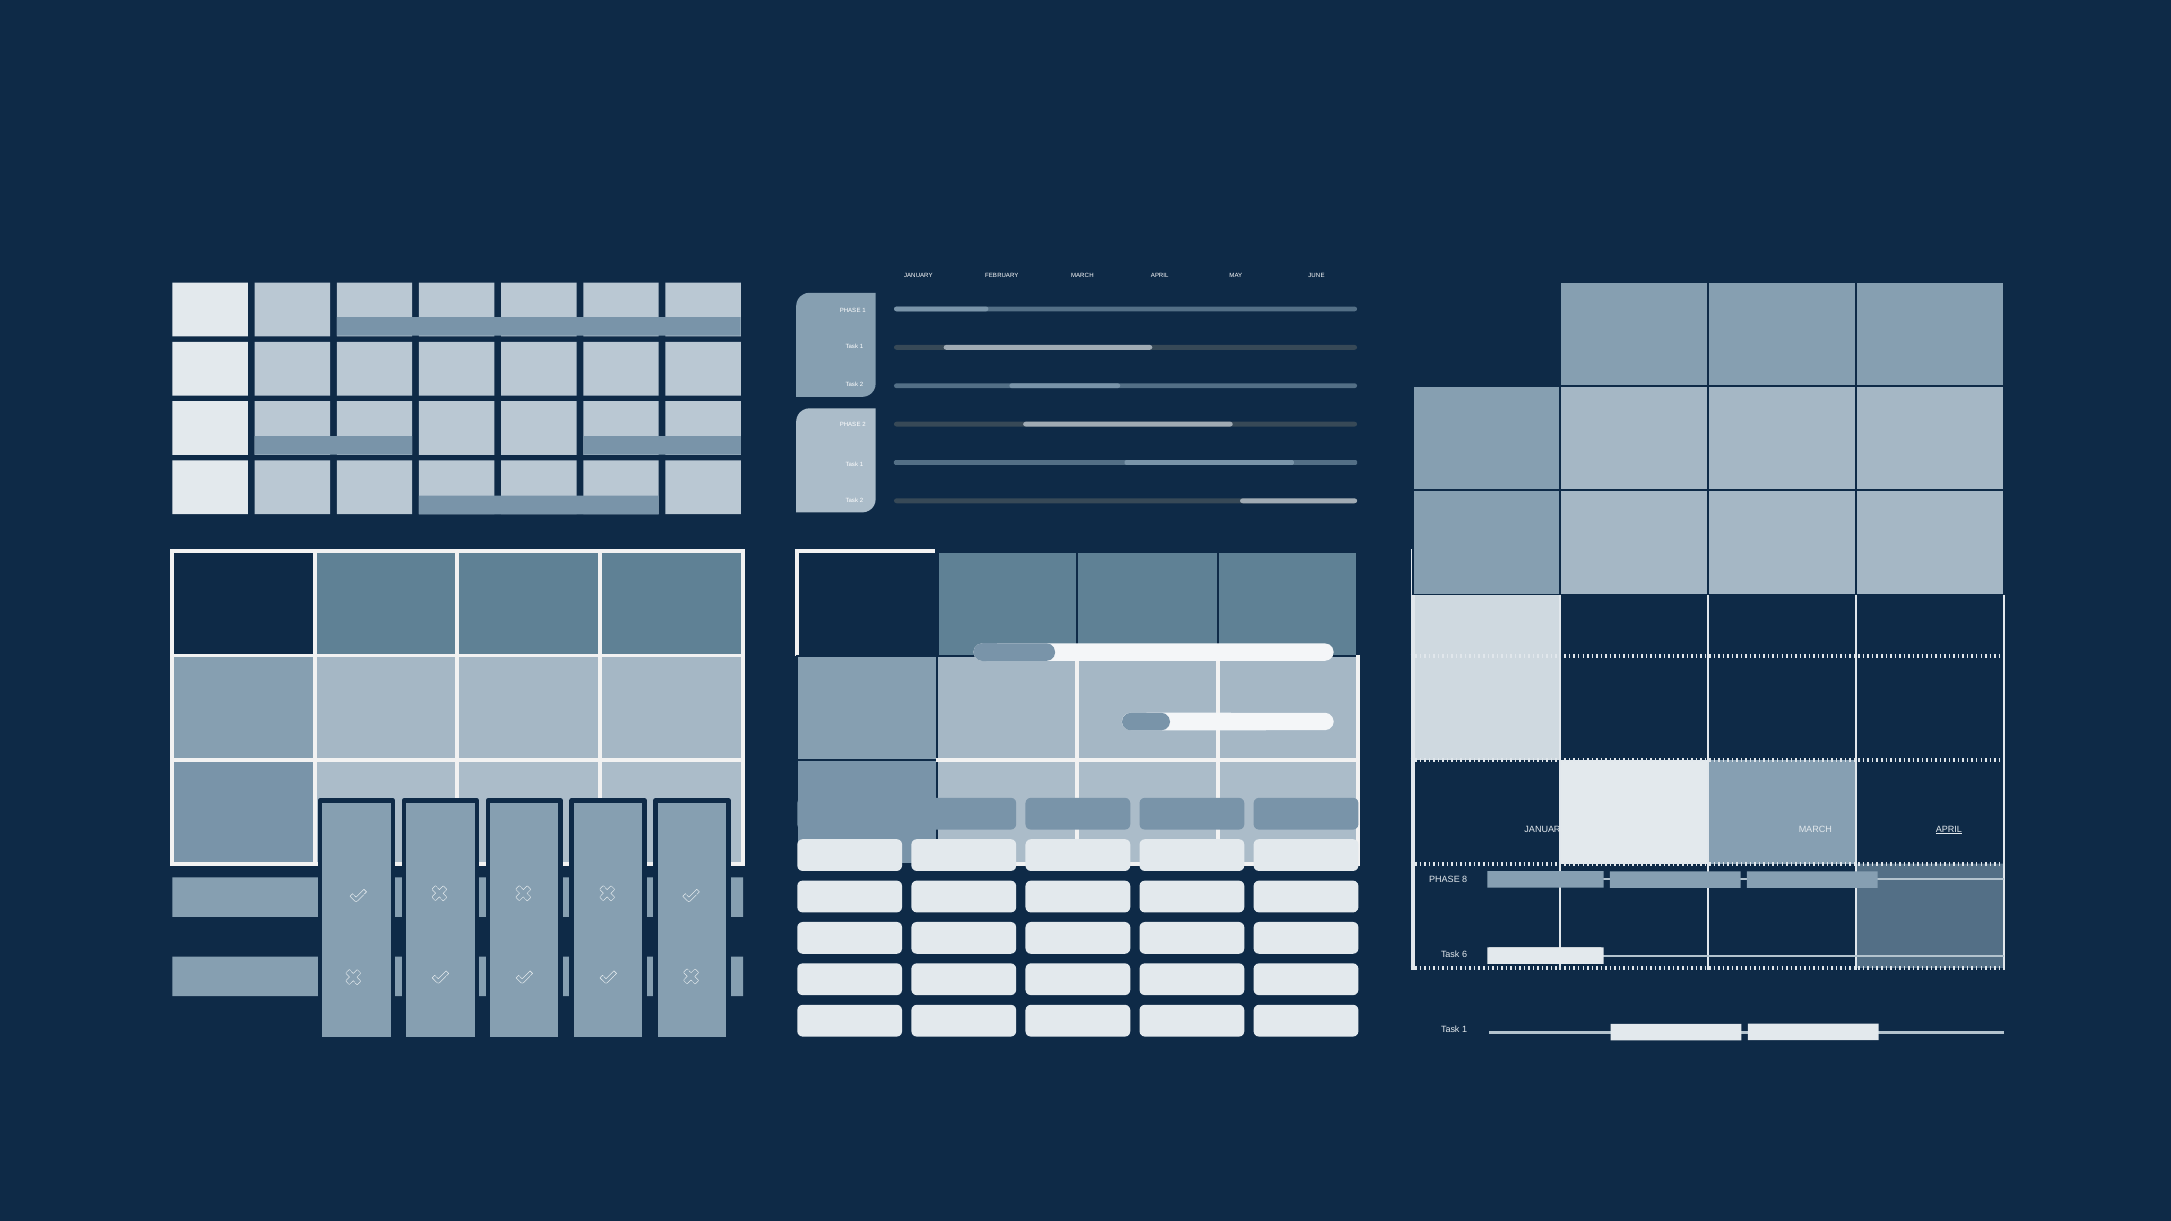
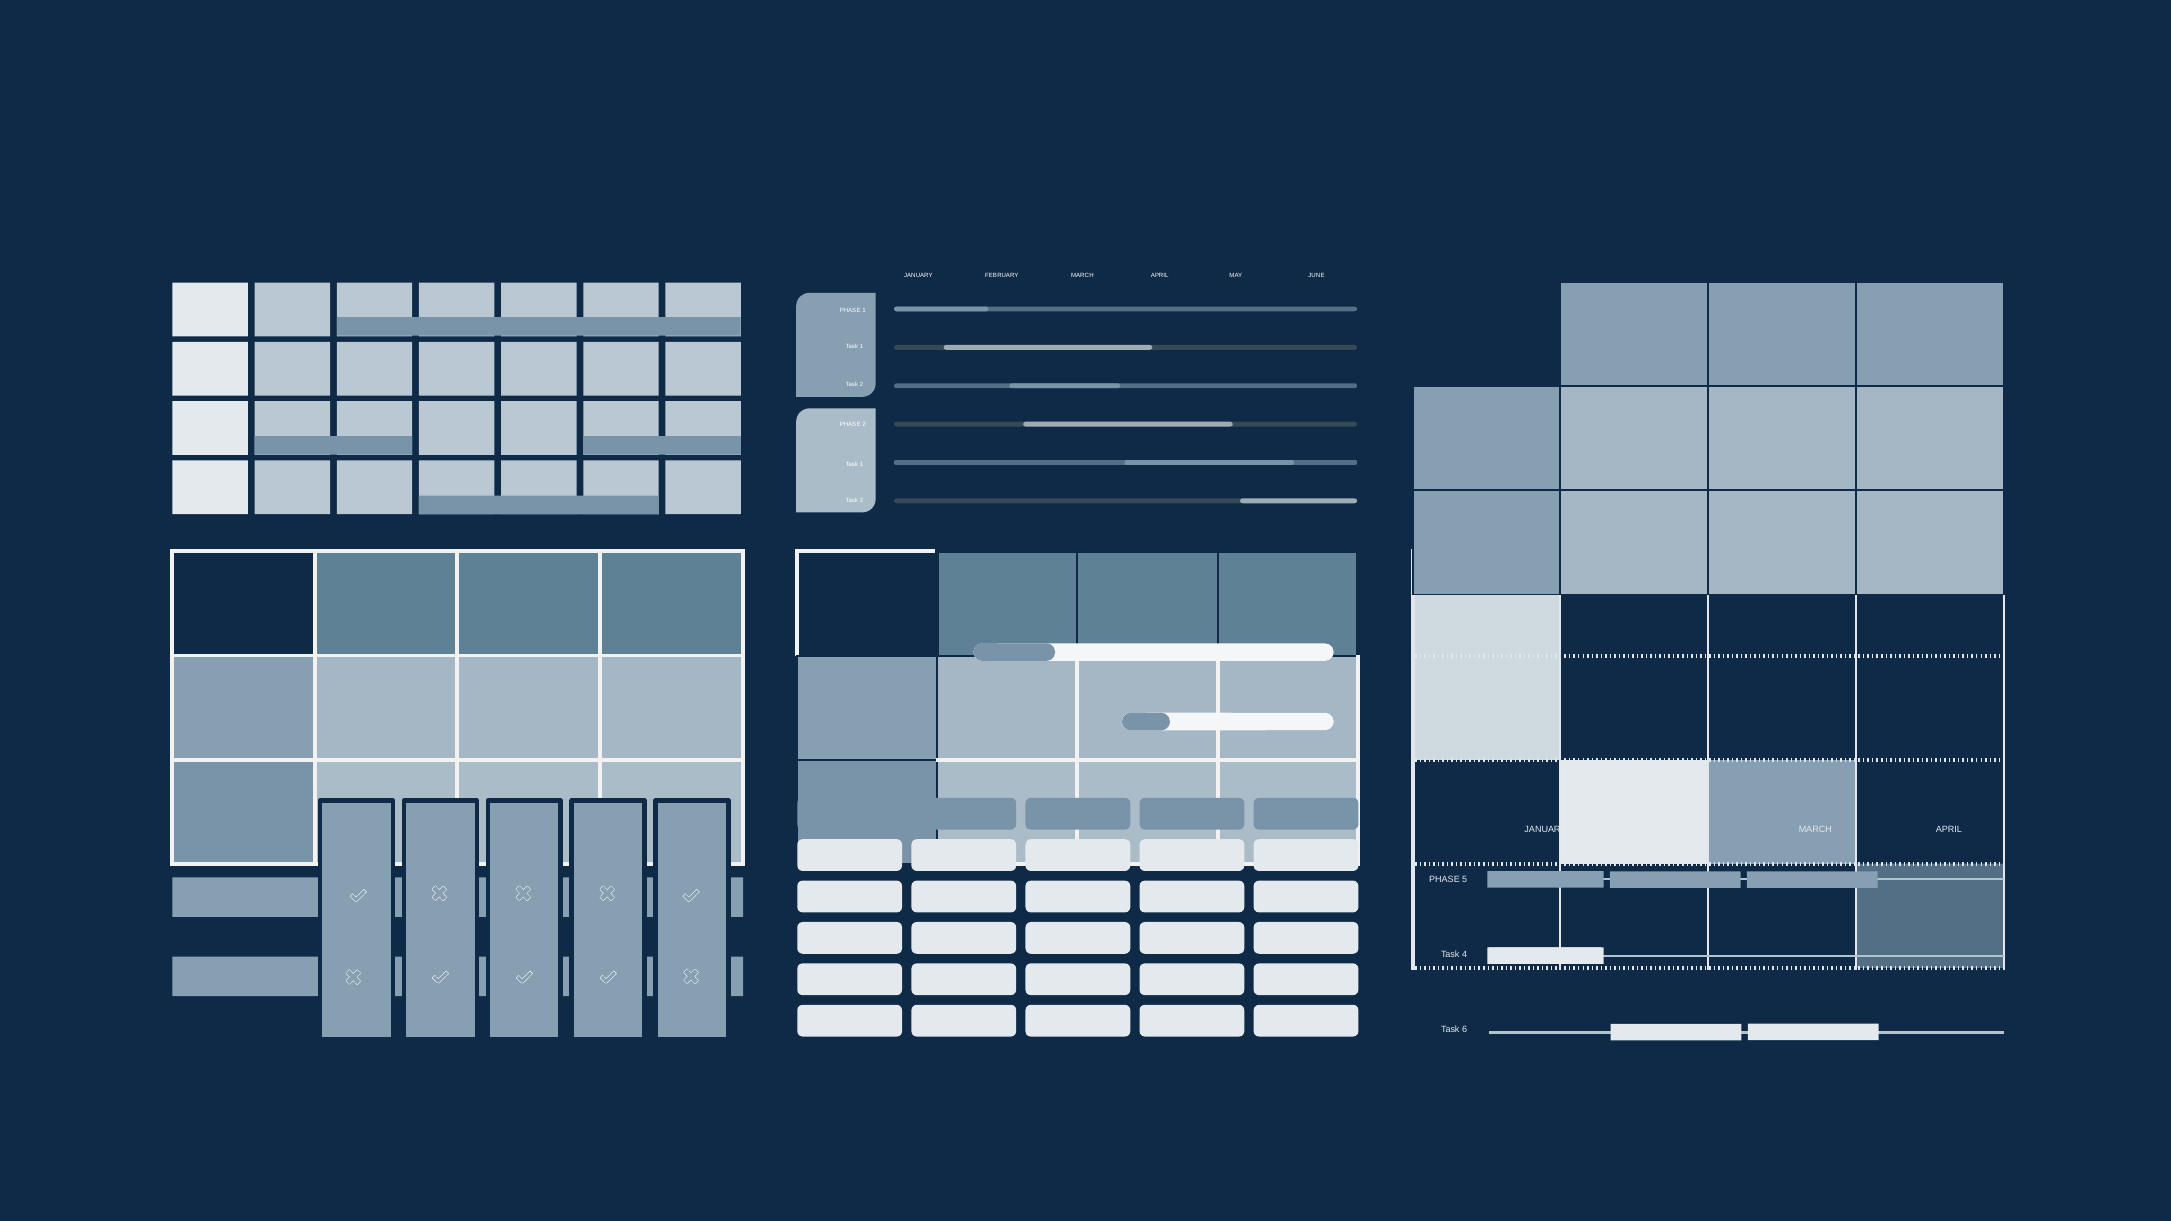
APRIL underline: present -> none (1949, 830)
8: 8 -> 5 (1465, 880)
6: 6 -> 4 (1465, 955)
1: 1 -> 6 (1465, 1030)
